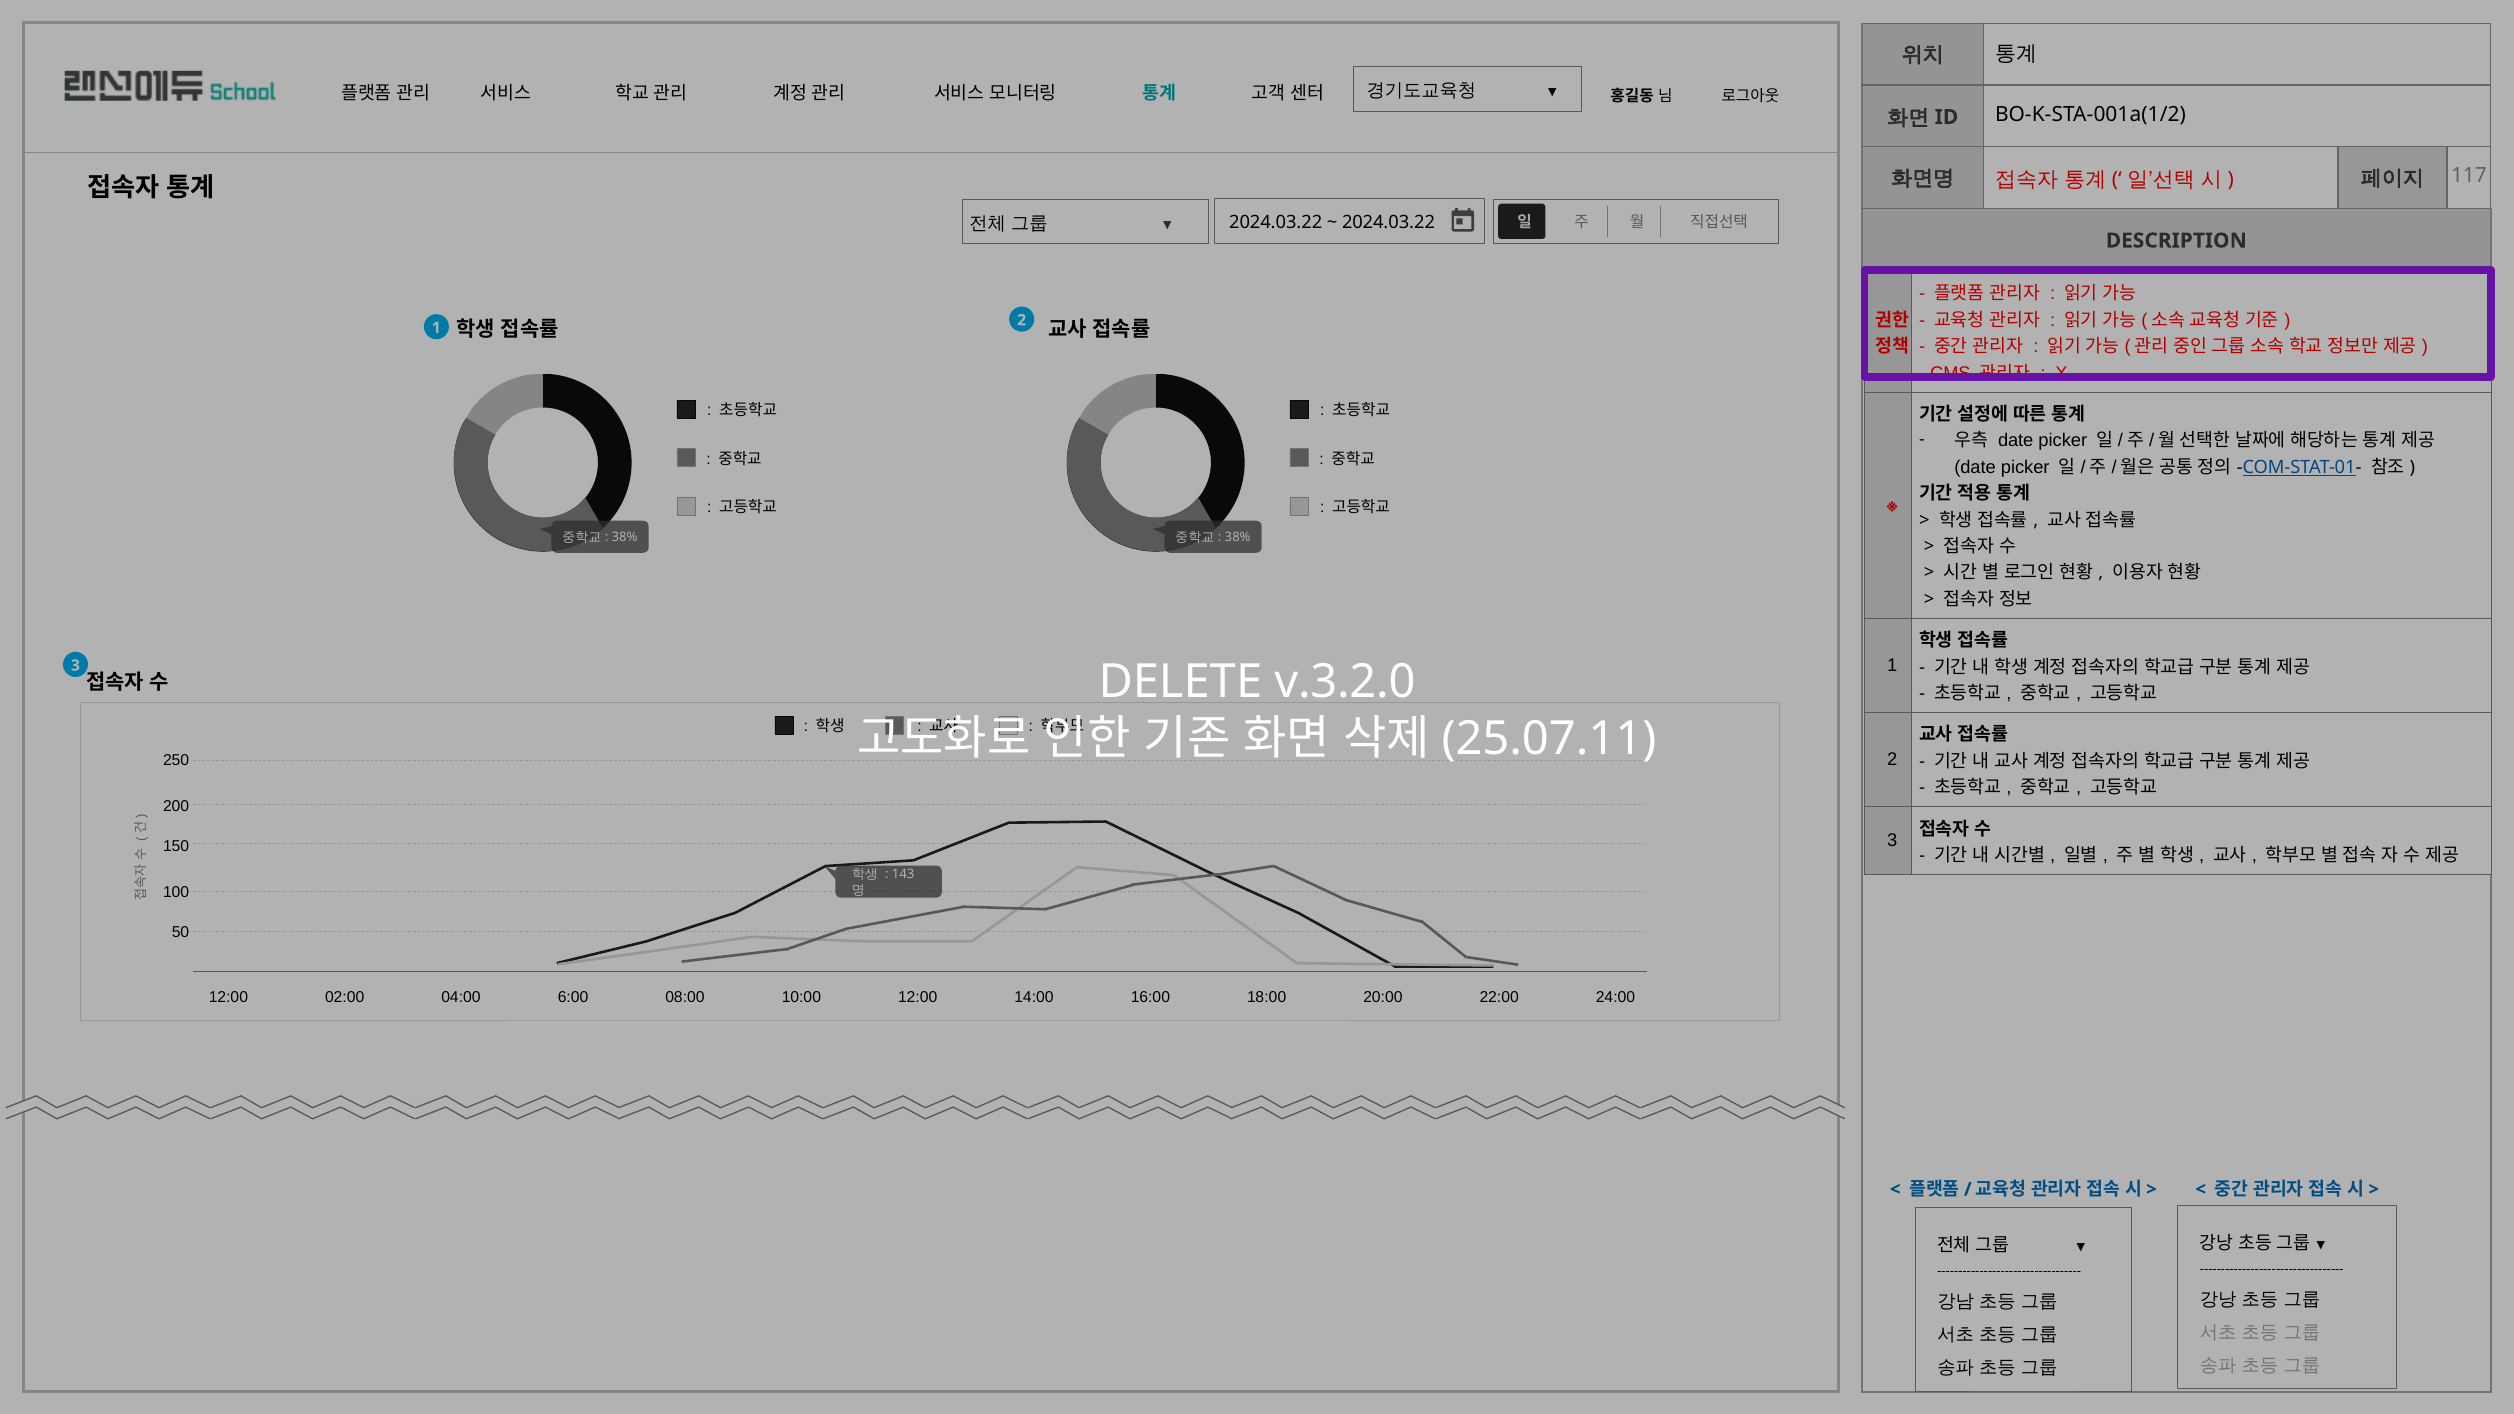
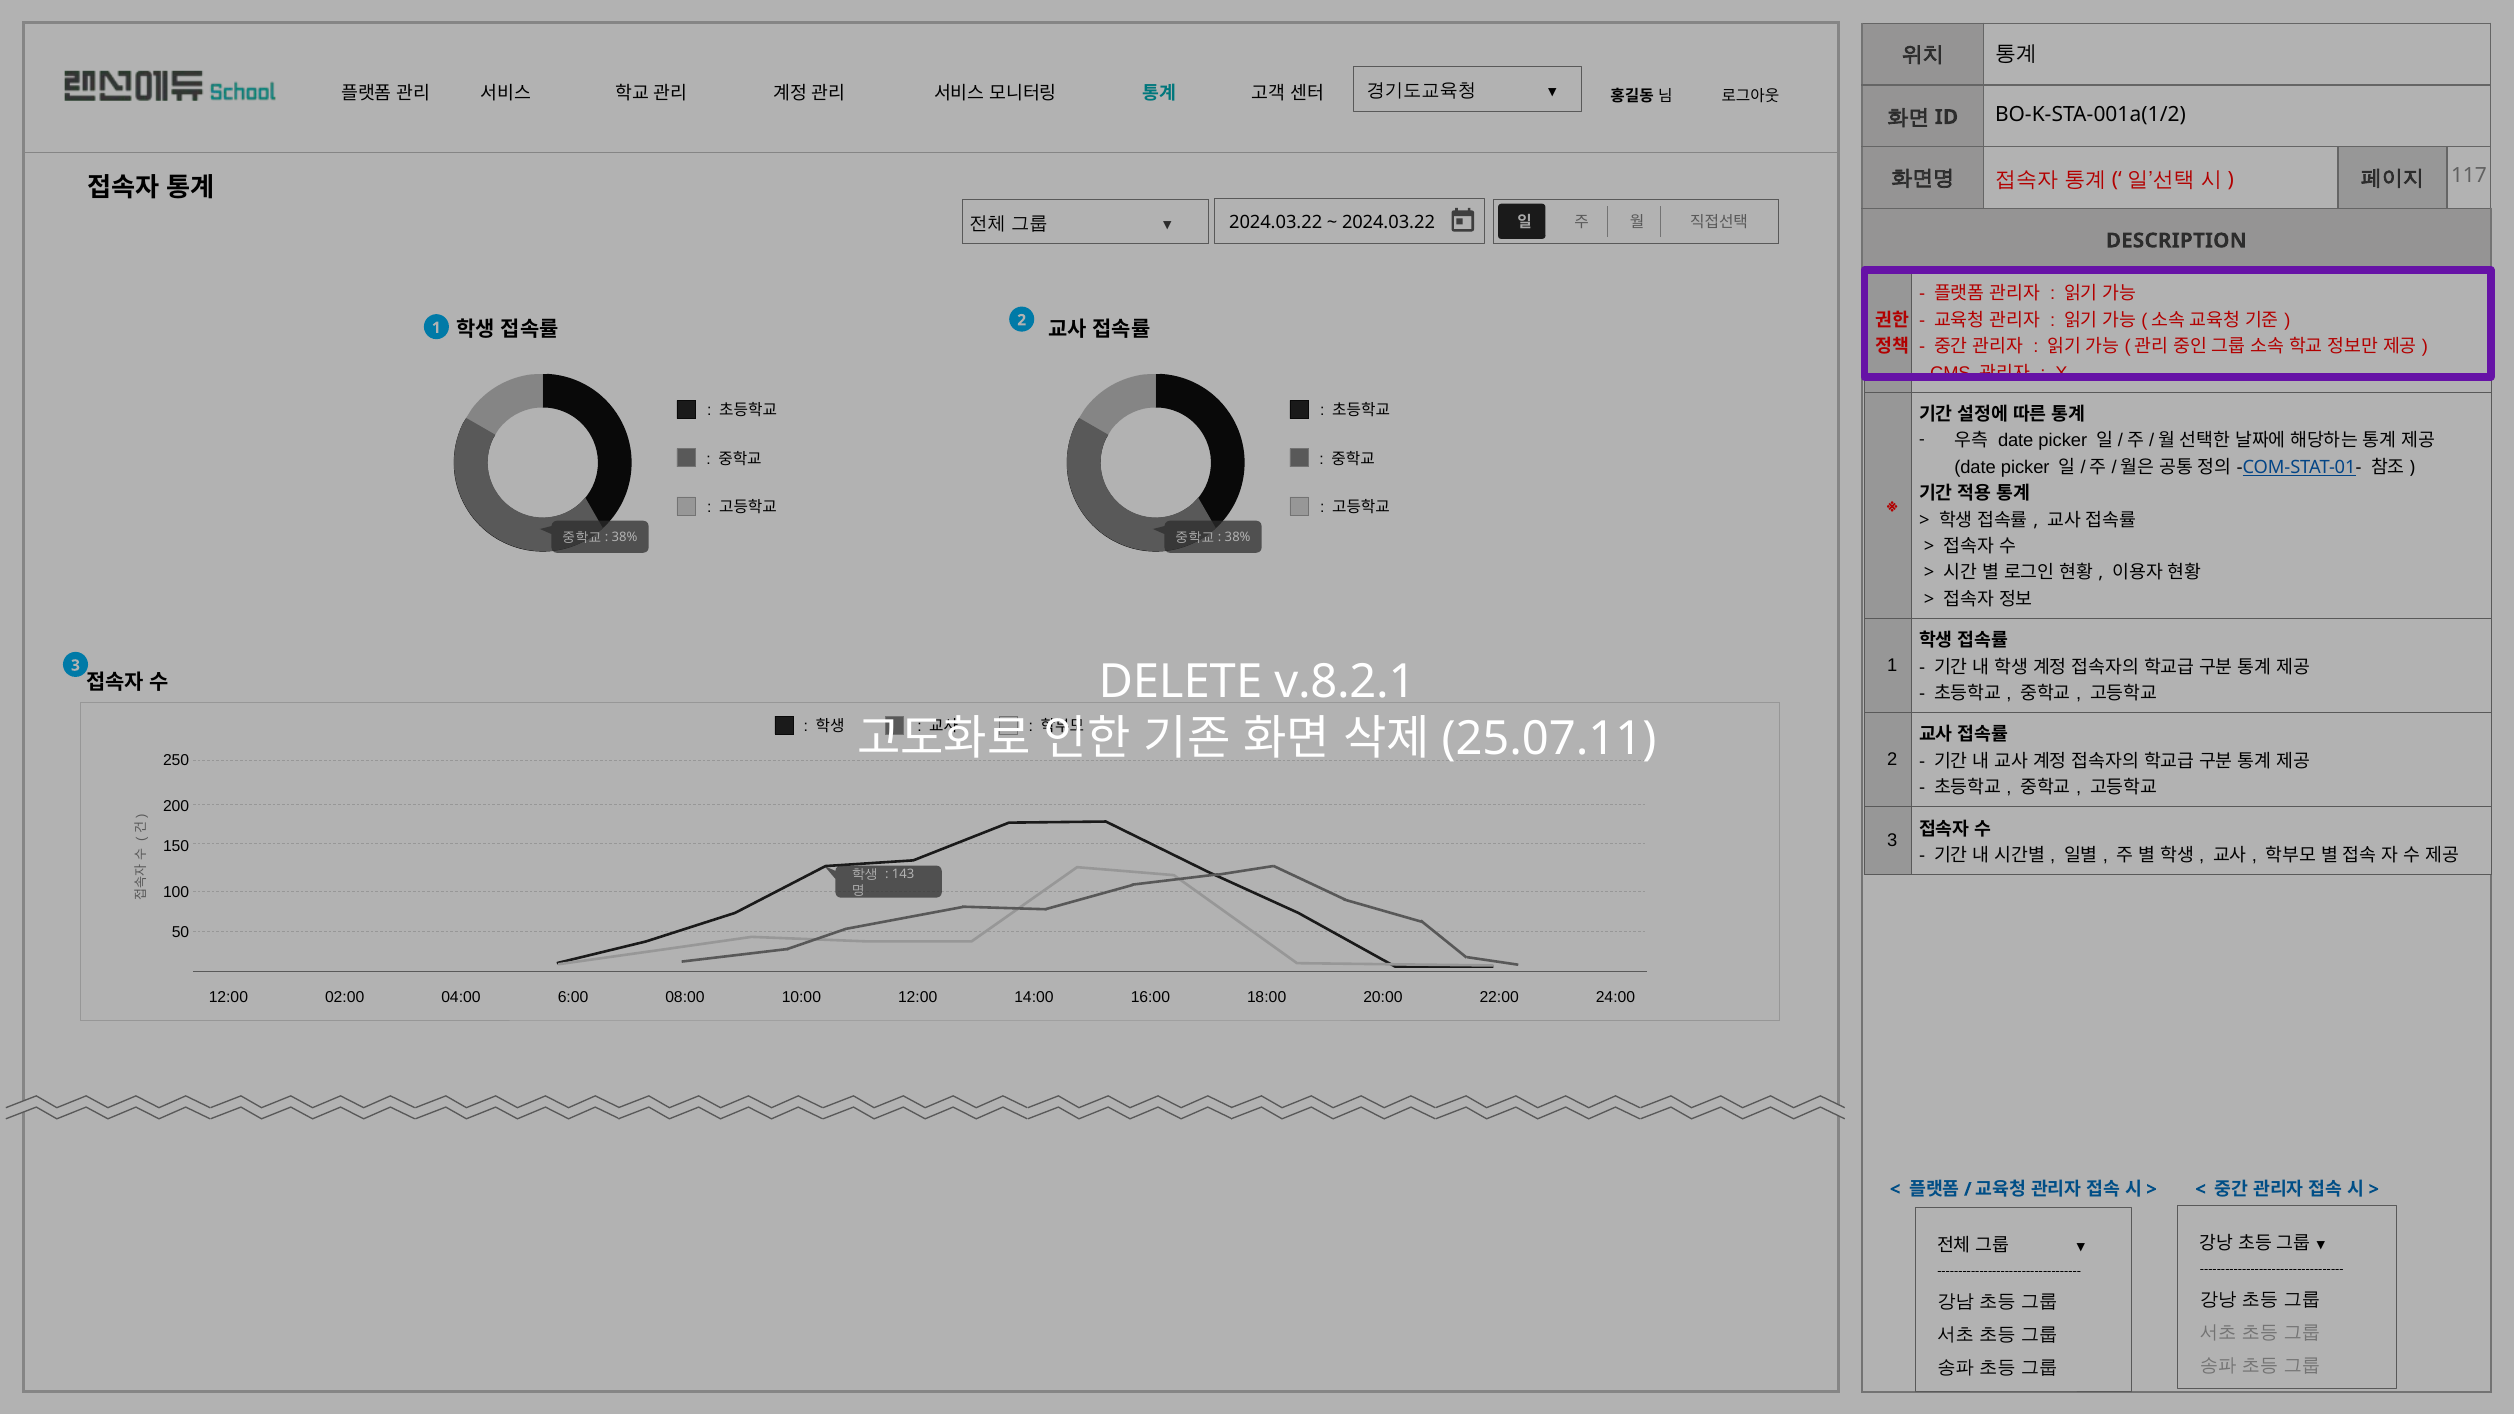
v.3.2.0: v.3.2.0 -> v.8.2.1 (1345, 682)
